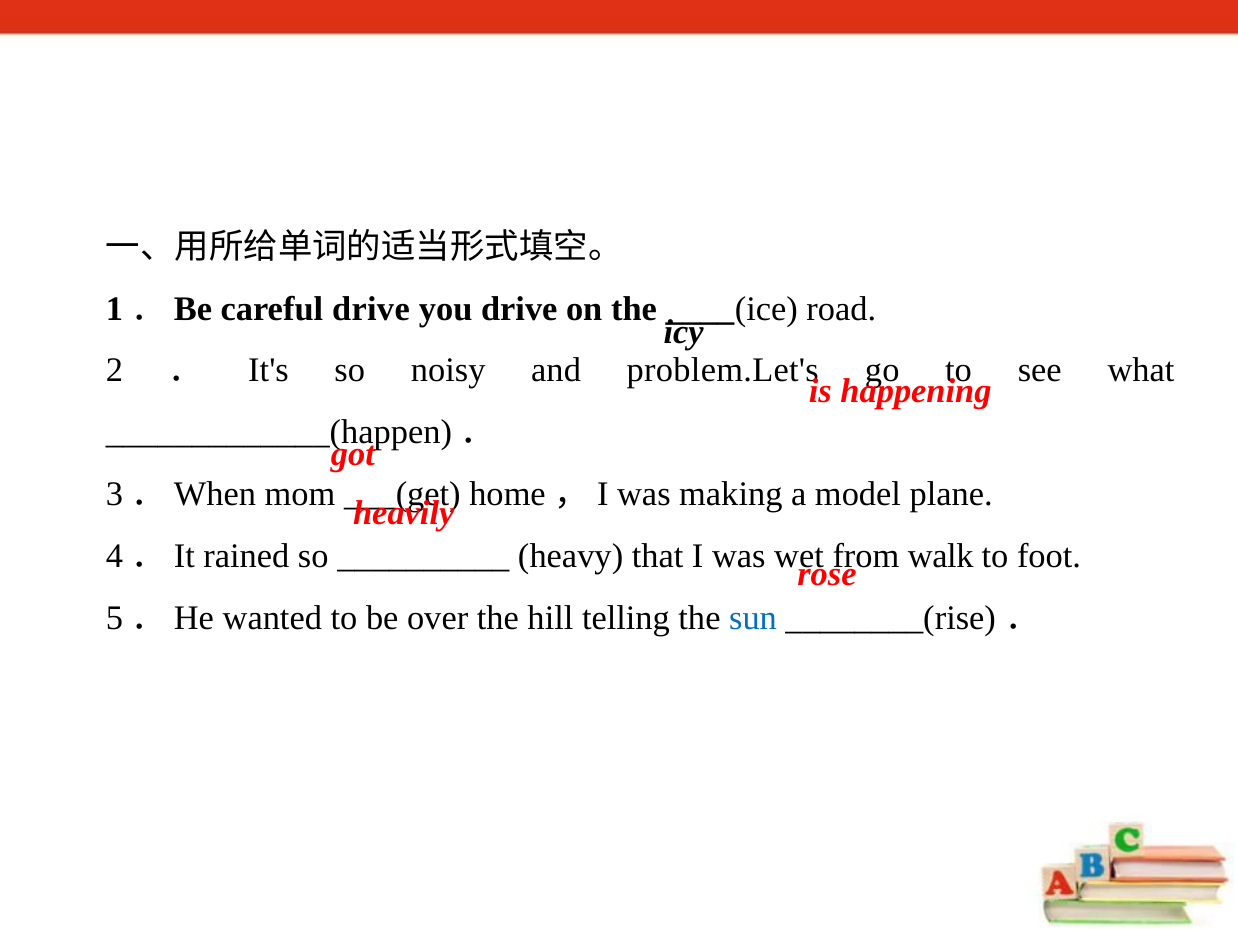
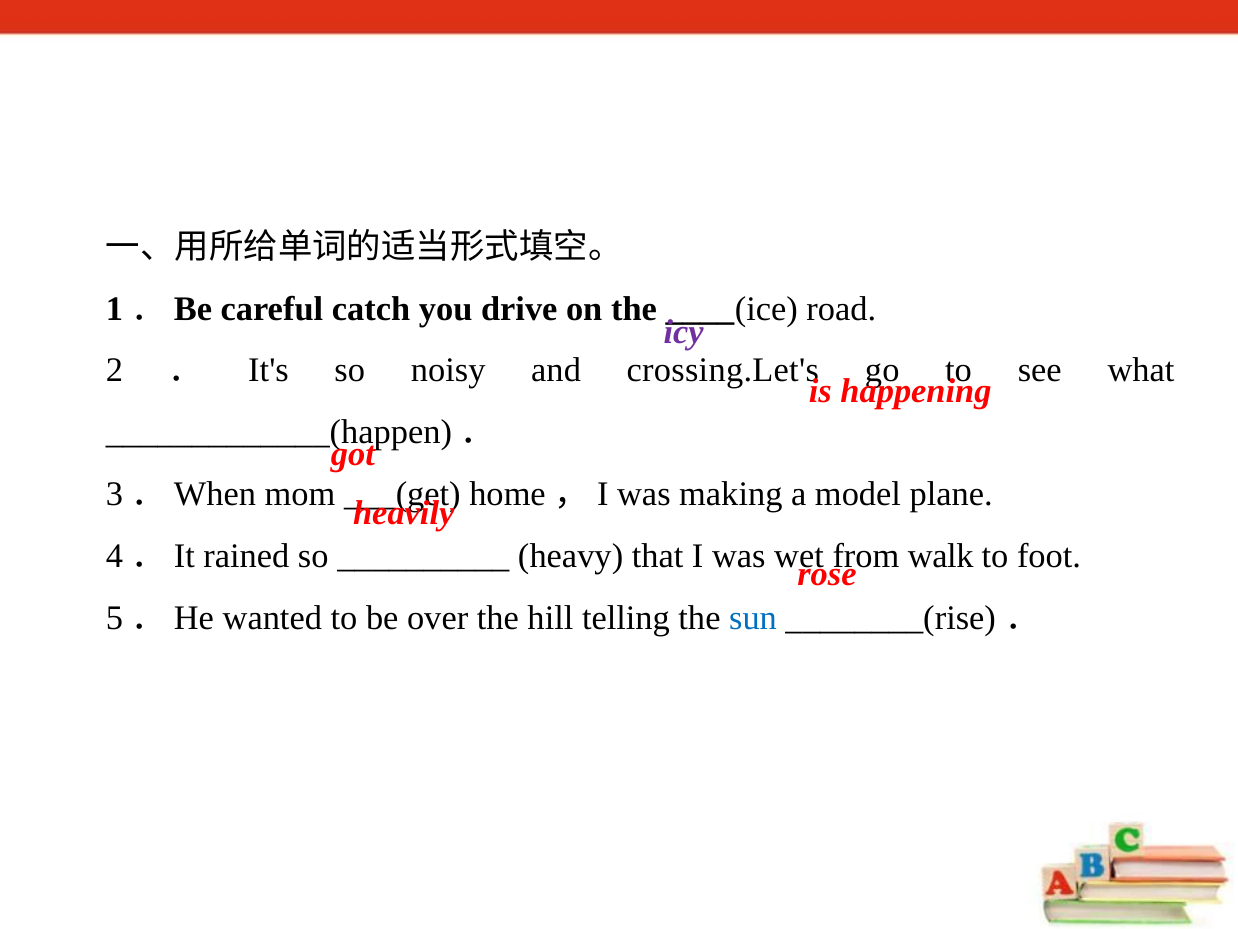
careful drive: drive -> catch (371, 308)
icy colour: black -> purple (684, 332)
problem.Let's: problem.Let's -> crossing.Let's (723, 370)
